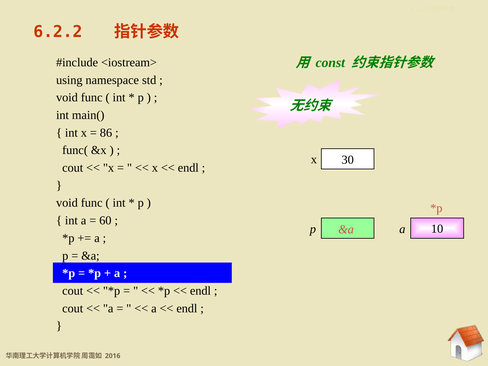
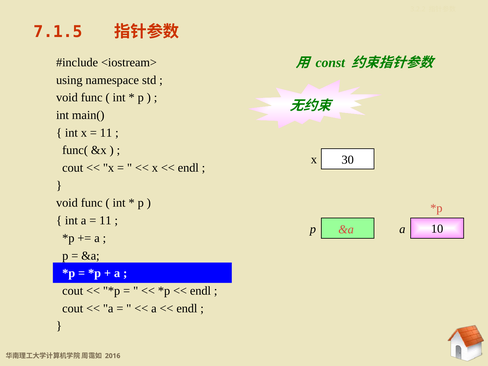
6.2.2: 6.2.2 -> 7.1.5 (58, 32)
86: 86 -> 11 (106, 133)
60: 60 -> 11 (105, 221)
